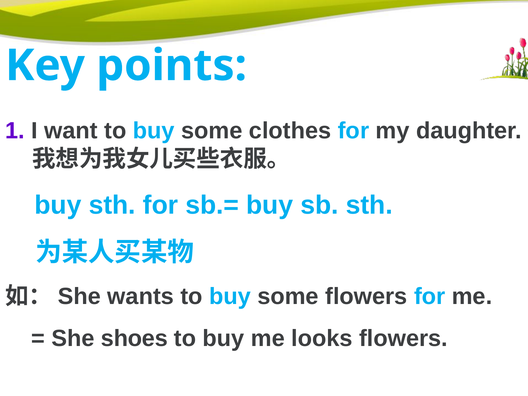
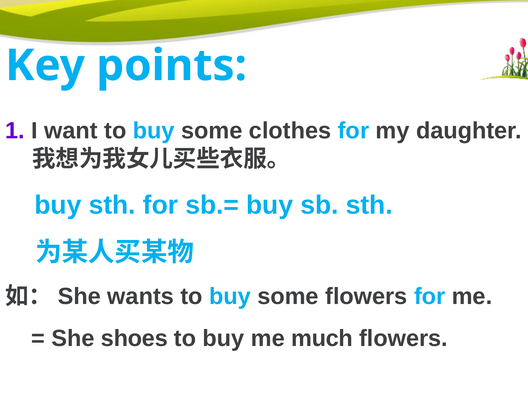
looks: looks -> much (322, 339)
